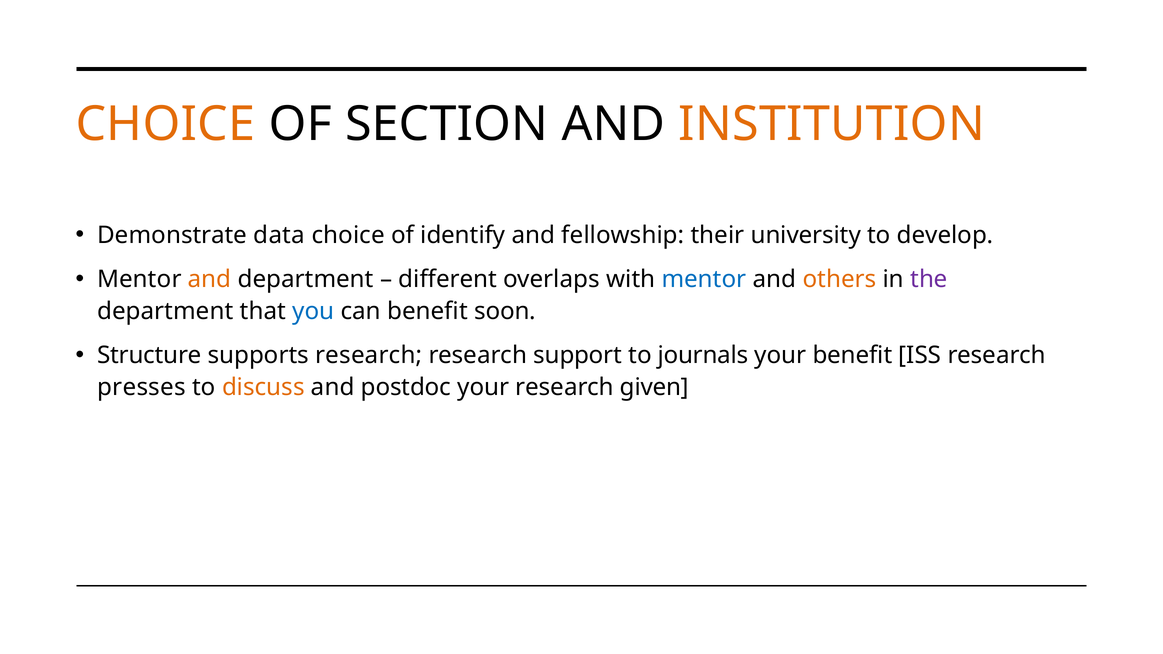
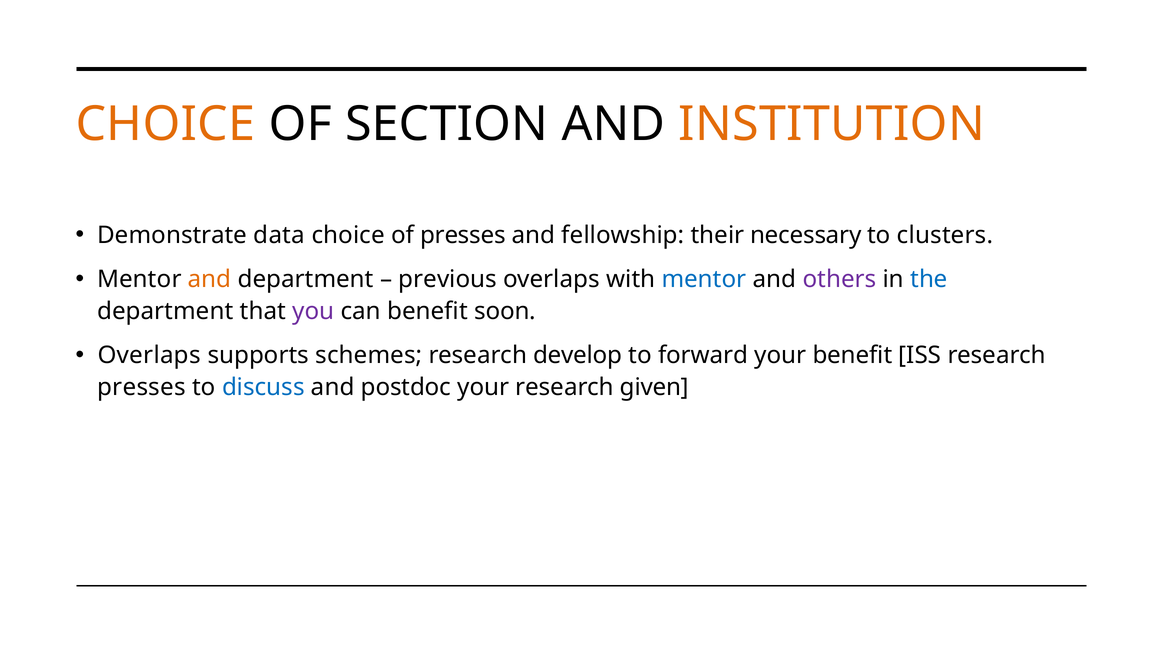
of identify: identify -> presses (463, 235)
university: university -> necessary (806, 235)
develop: develop -> clusters (945, 235)
different: different -> previous (448, 280)
others colour: orange -> purple (839, 280)
the colour: purple -> blue (929, 280)
you colour: blue -> purple (313, 312)
Structure: Structure -> Overlaps (149, 356)
supports research: research -> schemes (369, 356)
support: support -> develop (578, 356)
journals: journals -> forward (703, 356)
discuss colour: orange -> blue (263, 388)
